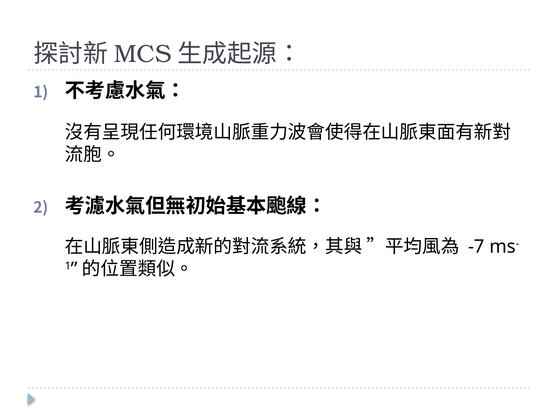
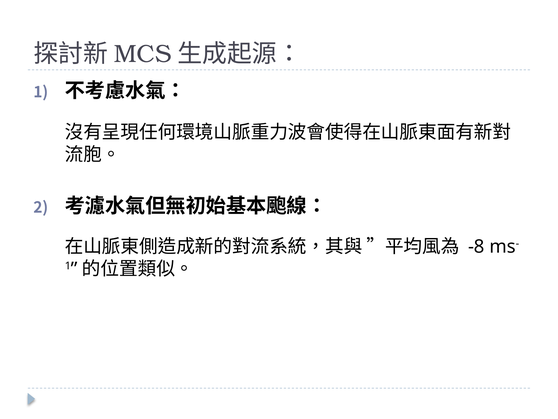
-7: -7 -> -8 (476, 246)
